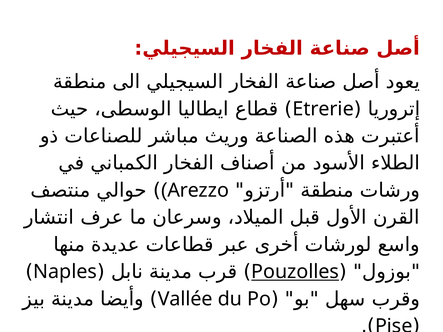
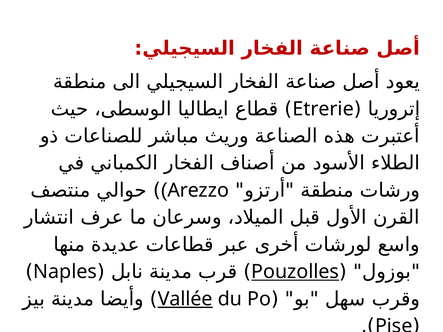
Vallée underline: none -> present (185, 299)
